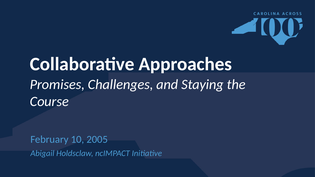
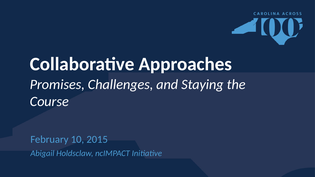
2005: 2005 -> 2015 (97, 140)
